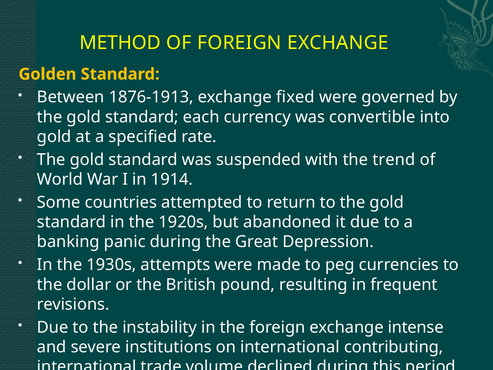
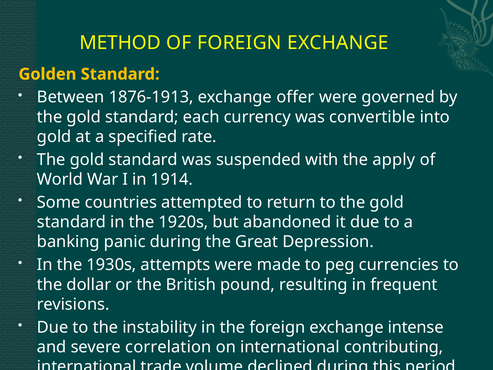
fixed: fixed -> offer (295, 97)
trend: trend -> apply (394, 160)
institutions: institutions -> correlation (168, 347)
